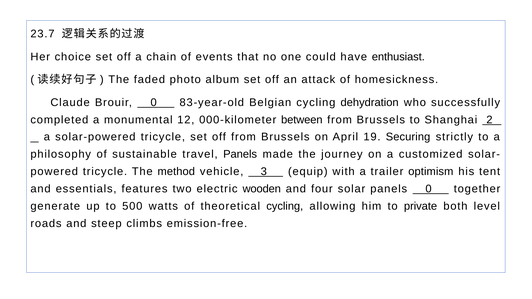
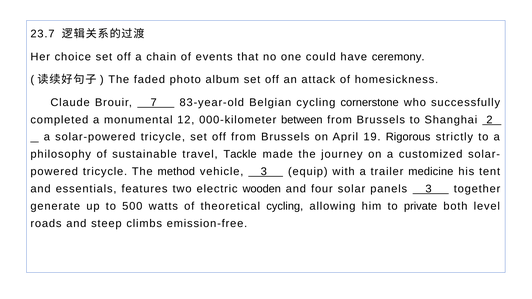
enthusiast: enthusiast -> ceremony (398, 57)
Brouir 0: 0 -> 7 (154, 103)
dehydration: dehydration -> cornerstone (370, 103)
Securing: Securing -> Rigorous (408, 137)
travel Panels: Panels -> Tackle (240, 154)
optimism: optimism -> medicine (431, 172)
panels 0: 0 -> 3 (429, 189)
